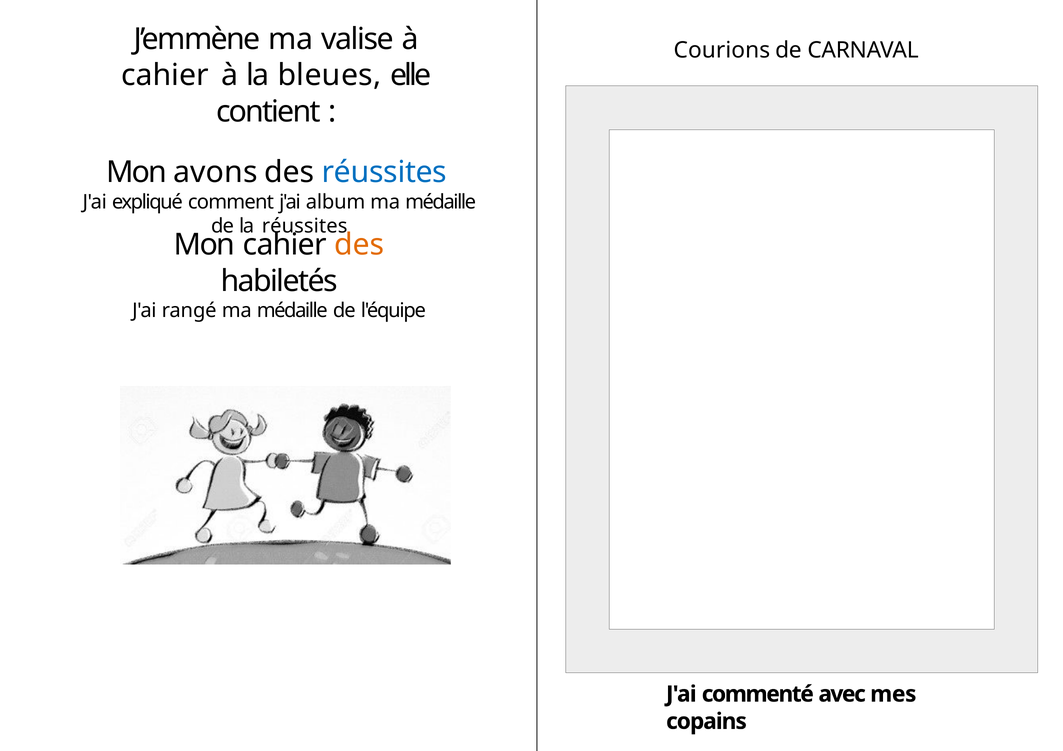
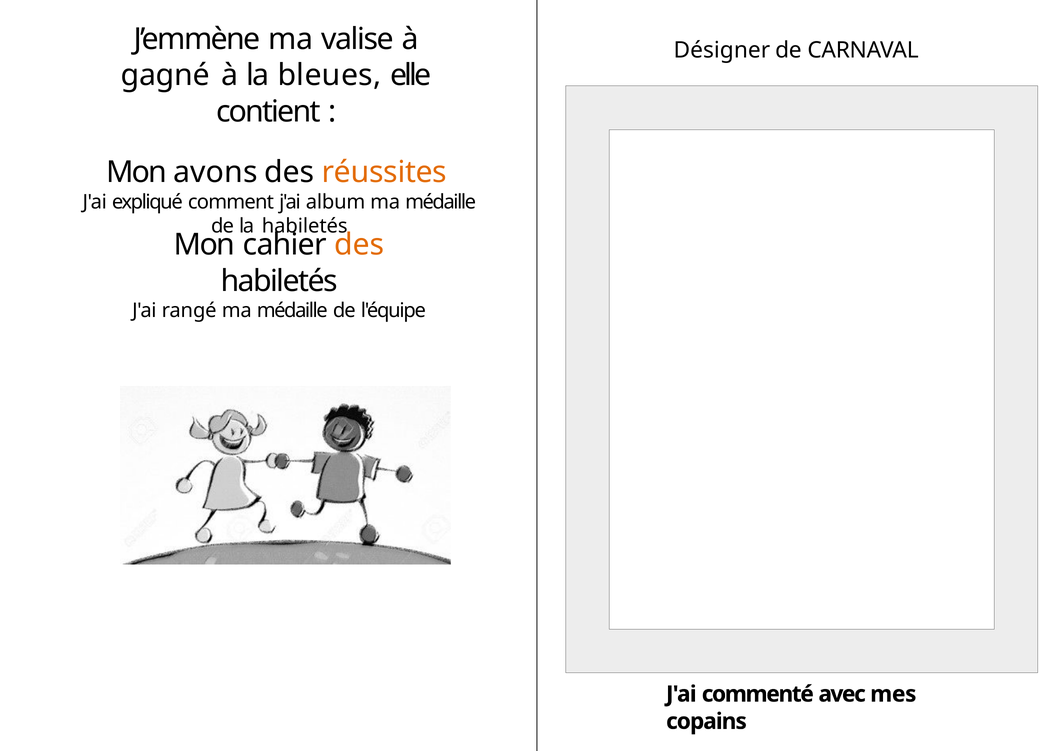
Courions: Courions -> Désigner (722, 50)
cahier: cahier -> gagné (165, 75)
réussites colour: blue -> orange (384, 172)
la réussites: réussites -> habiletés (305, 226)
